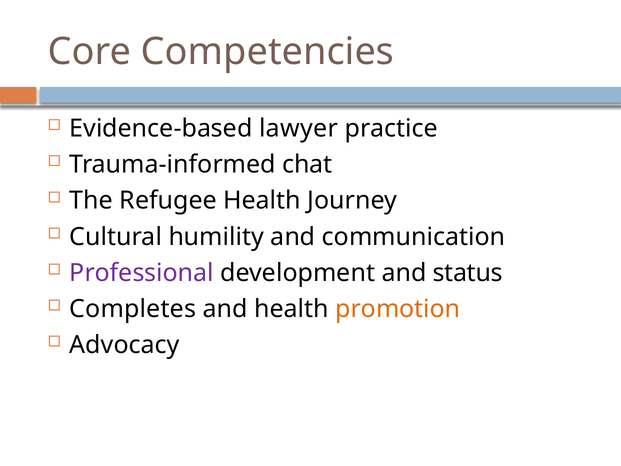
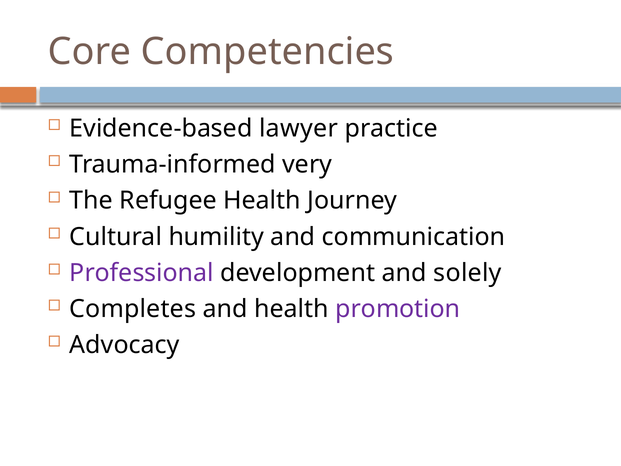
chat: chat -> very (307, 165)
status: status -> solely (467, 273)
promotion colour: orange -> purple (398, 309)
